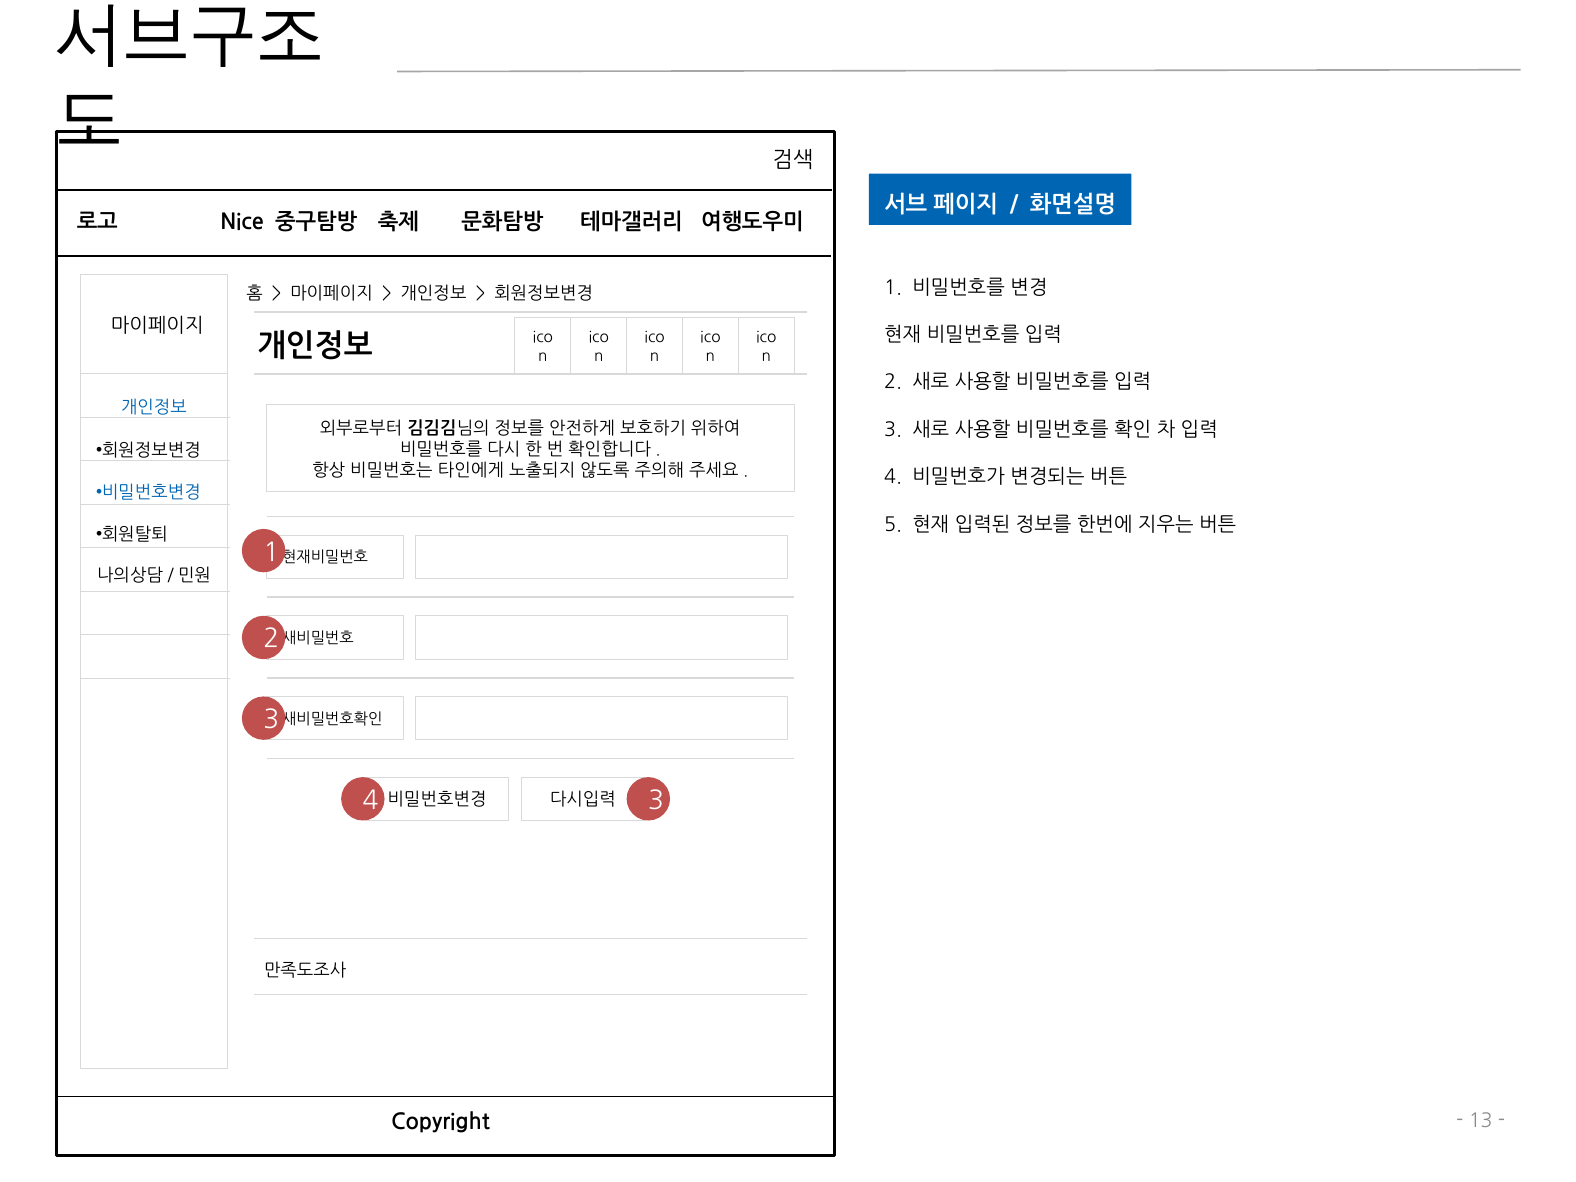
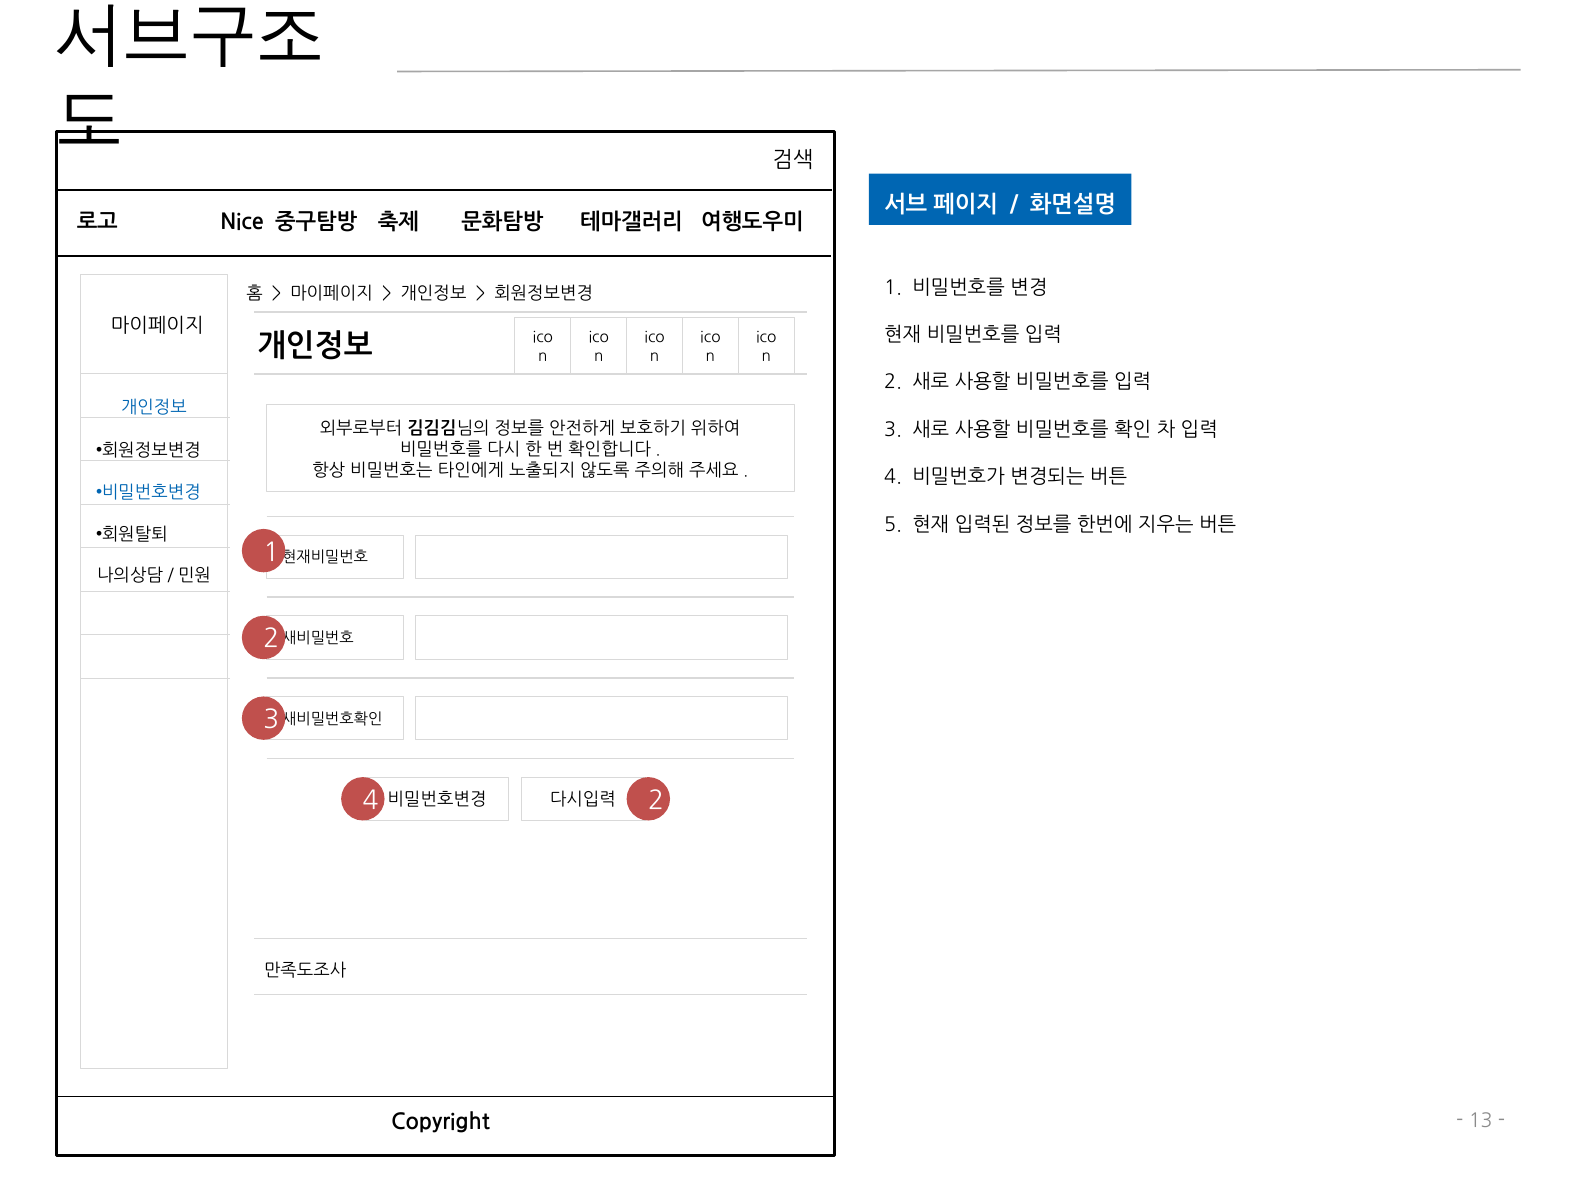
4 3: 3 -> 2 (656, 801)
